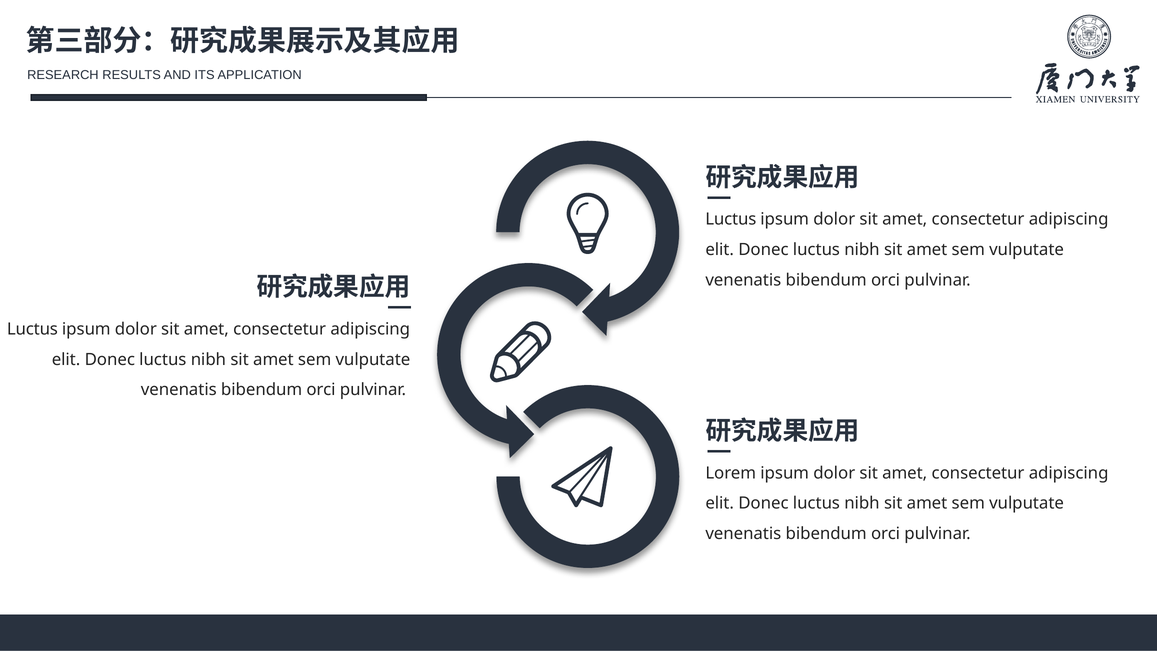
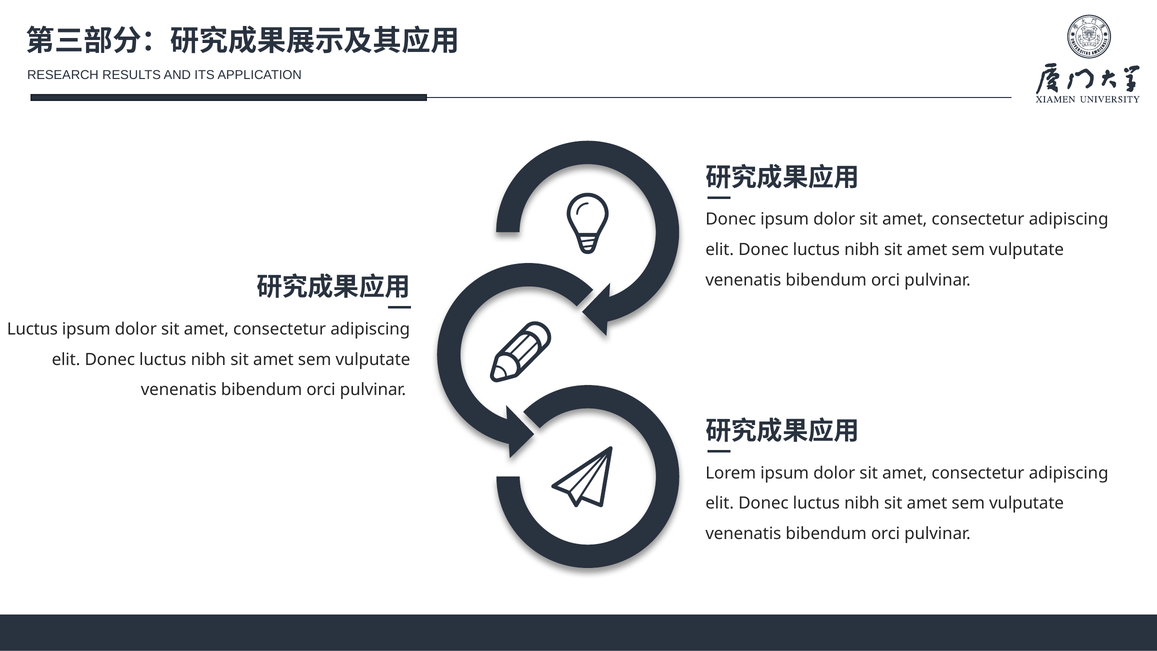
Luctus: Luctus -> Donec (731, 219)
